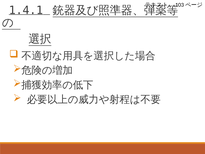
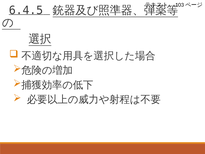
1.4.1: 1.4.1 -> 6.4.5 (26, 10)
